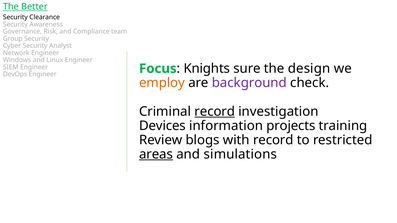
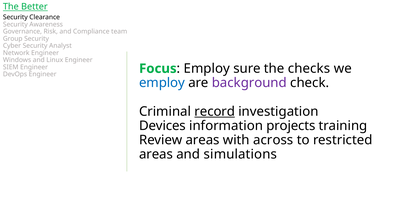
Knights: Knights -> Employ (207, 69)
design: design -> checks (309, 69)
employ colour: orange -> blue (162, 83)
Review blogs: blogs -> areas (203, 140)
with record: record -> across (273, 140)
areas underline: present -> none (156, 154)
